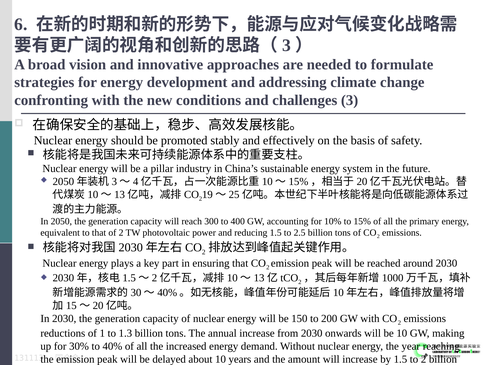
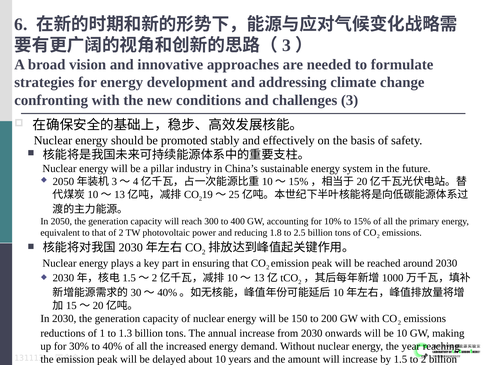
reducing 1.5: 1.5 -> 1.8 (276, 232)
